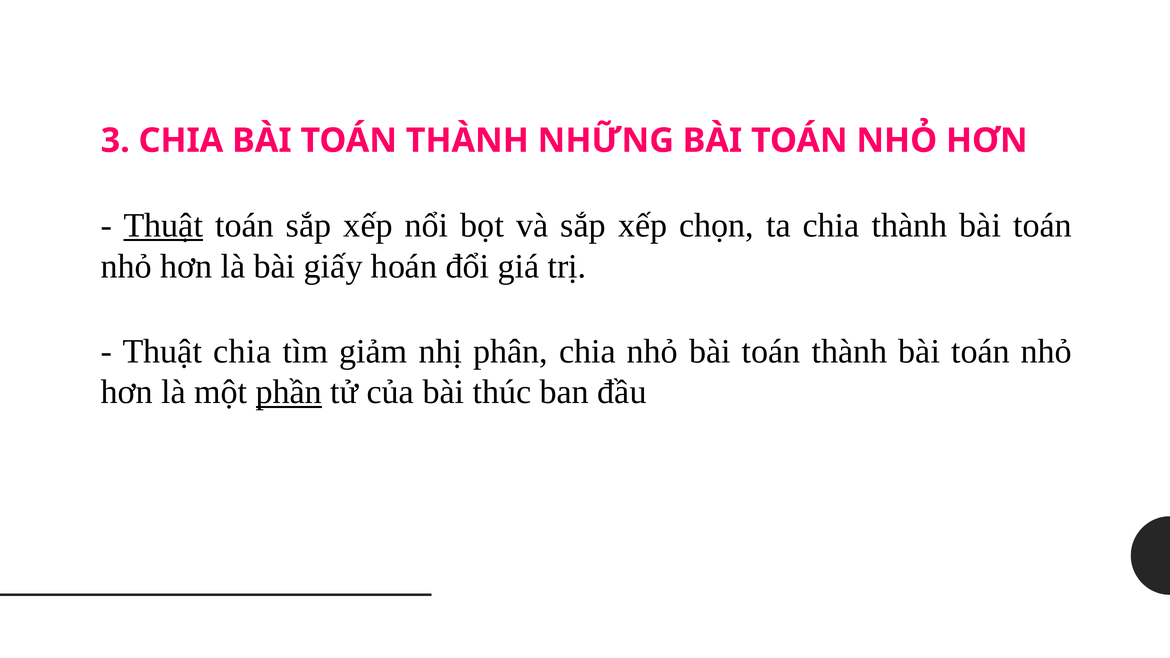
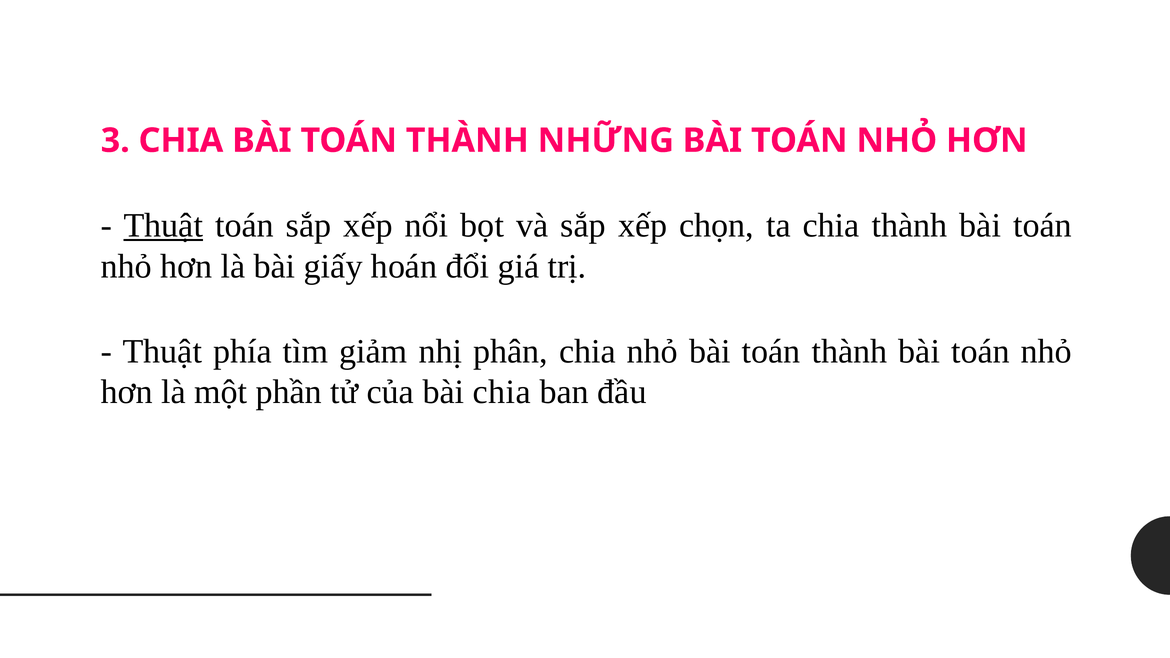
Thuật chia: chia -> phía (242, 351)
phần underline: present -> none (289, 392)
bài thúc: thúc -> chia (502, 392)
